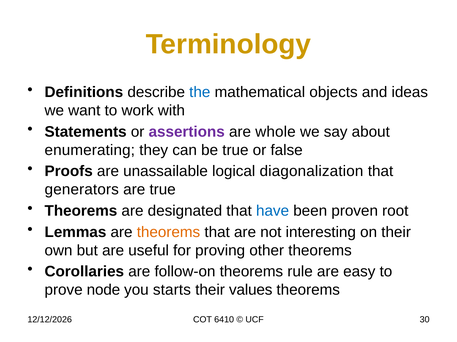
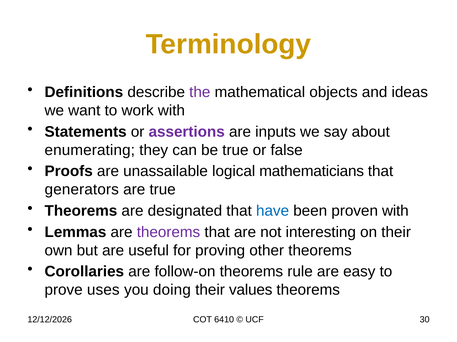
the colour: blue -> purple (200, 92)
whole: whole -> inputs (276, 132)
diagonalization: diagonalization -> mathematicians (312, 172)
proven root: root -> with (395, 211)
theorems colour: orange -> purple (168, 233)
node: node -> uses (103, 290)
starts: starts -> doing (172, 290)
